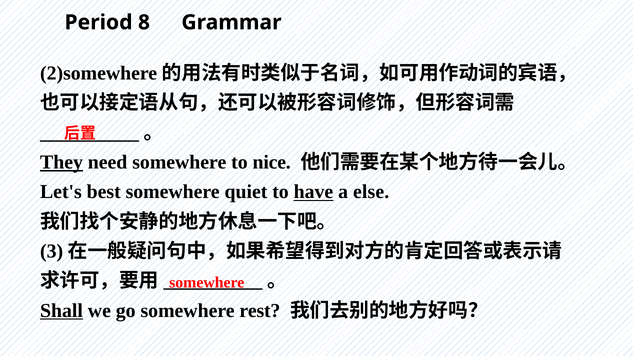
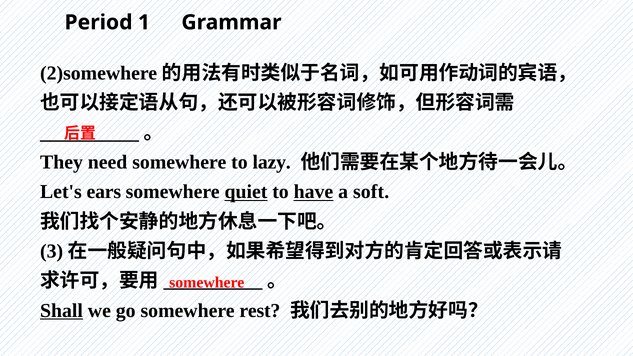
8: 8 -> 1 (144, 22)
They underline: present -> none (62, 162)
nice: nice -> lazy (272, 162)
best: best -> ears (104, 192)
quiet underline: none -> present (246, 192)
else: else -> soft (371, 192)
